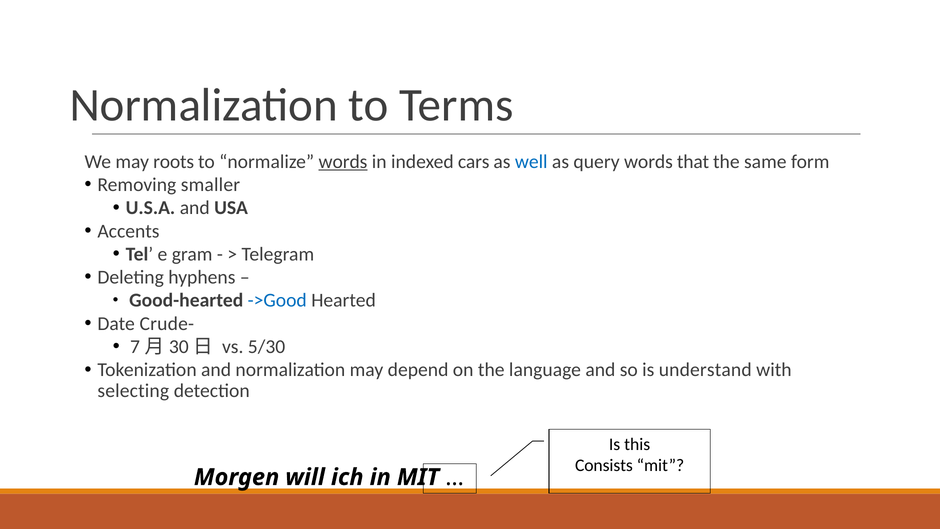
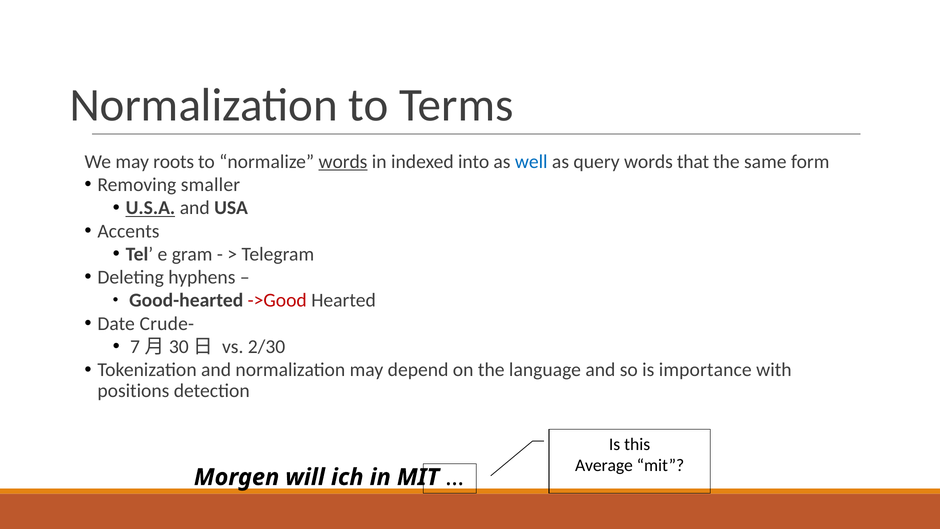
cars: cars -> into (474, 162)
U.S.A underline: none -> present (150, 208)
->Good colour: blue -> red (277, 300)
5/30: 5/30 -> 2/30 (267, 347)
understand: understand -> importance (705, 370)
selecting: selecting -> positions (133, 391)
Consists: Consists -> Average (604, 465)
